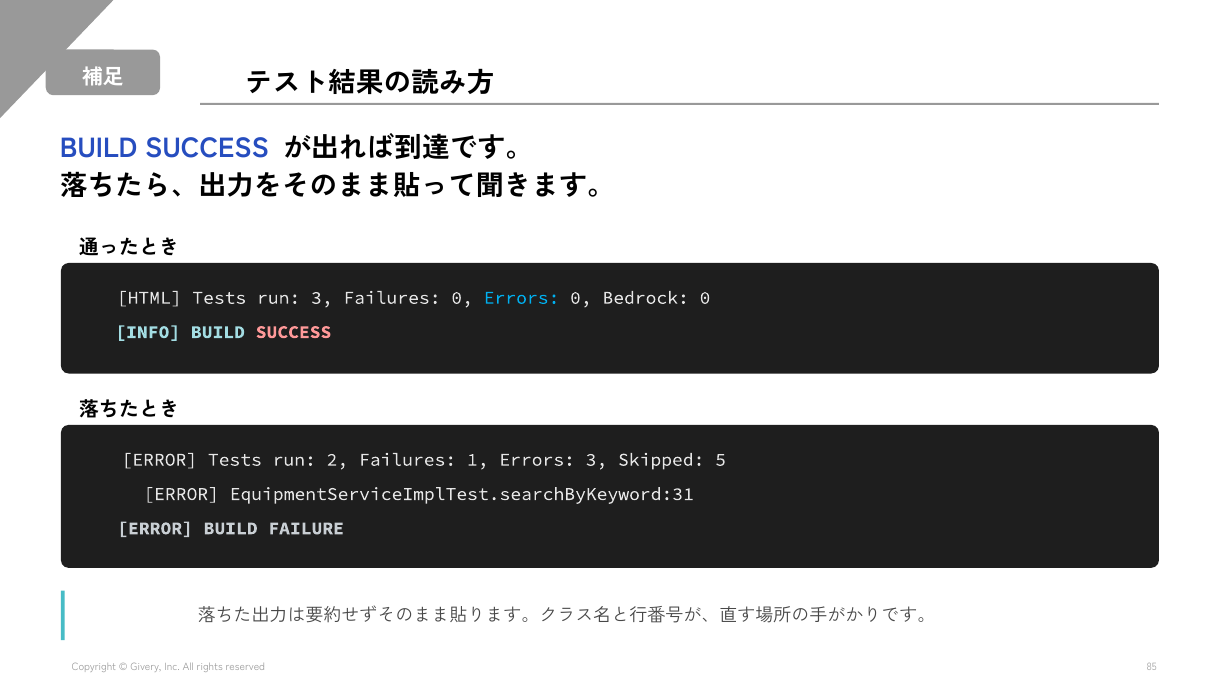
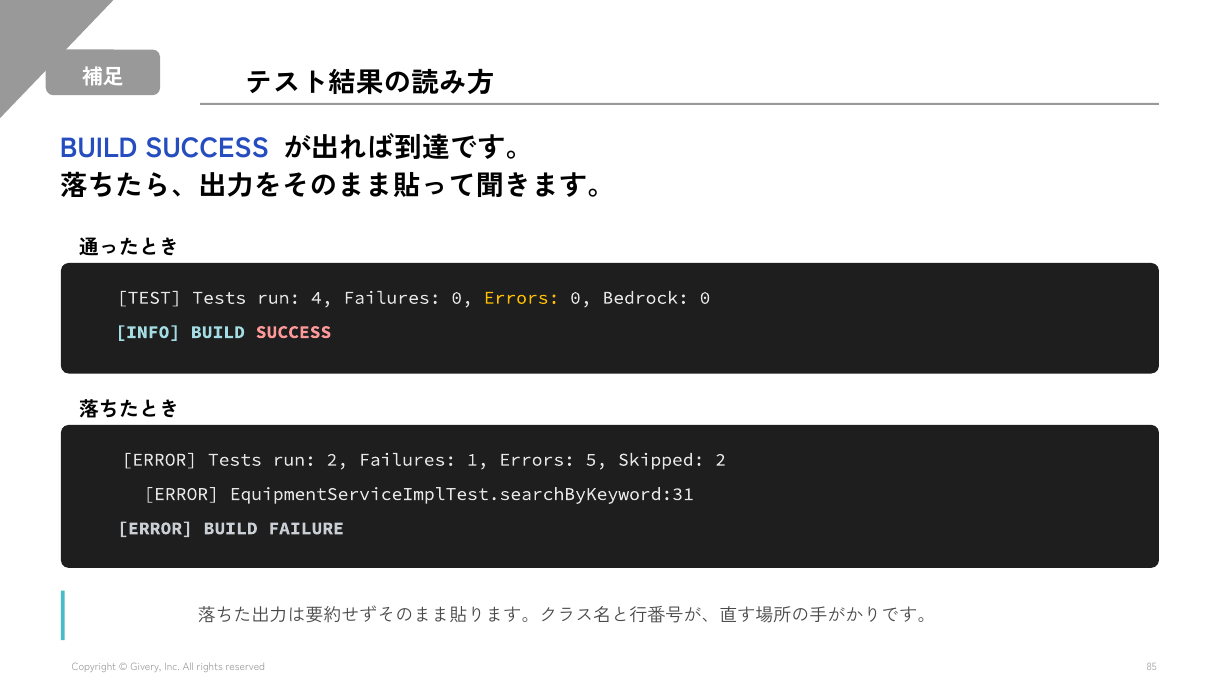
HTML: HTML -> TEST (149, 298)
run 3: 3 -> 4 (322, 298)
Errors colour: light blue -> yellow (522, 298)
Errors 3: 3 -> 5 (596, 460)
Skipped 5: 5 -> 2 (721, 460)
